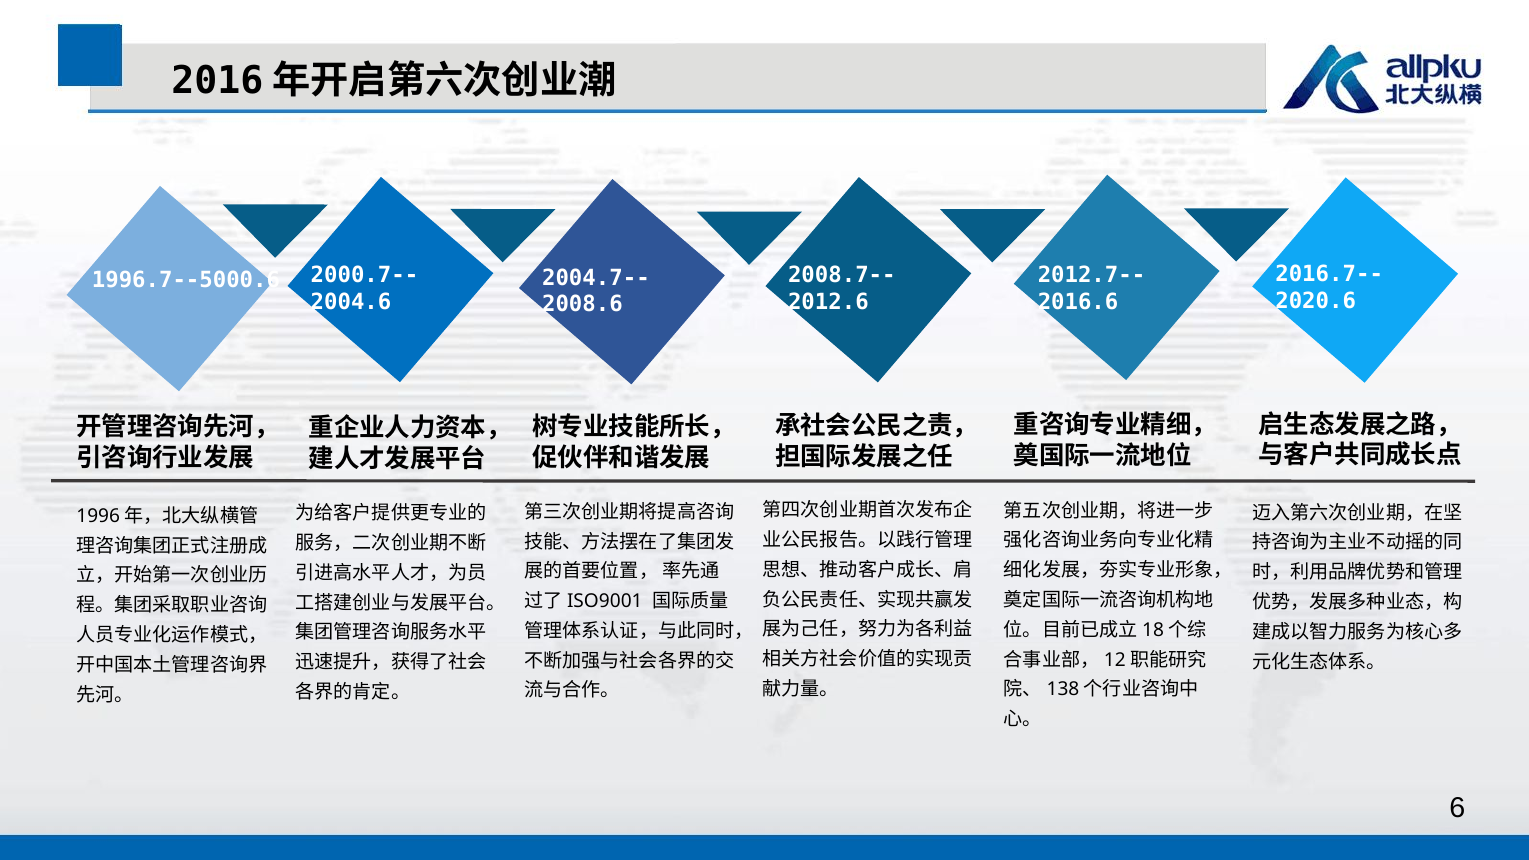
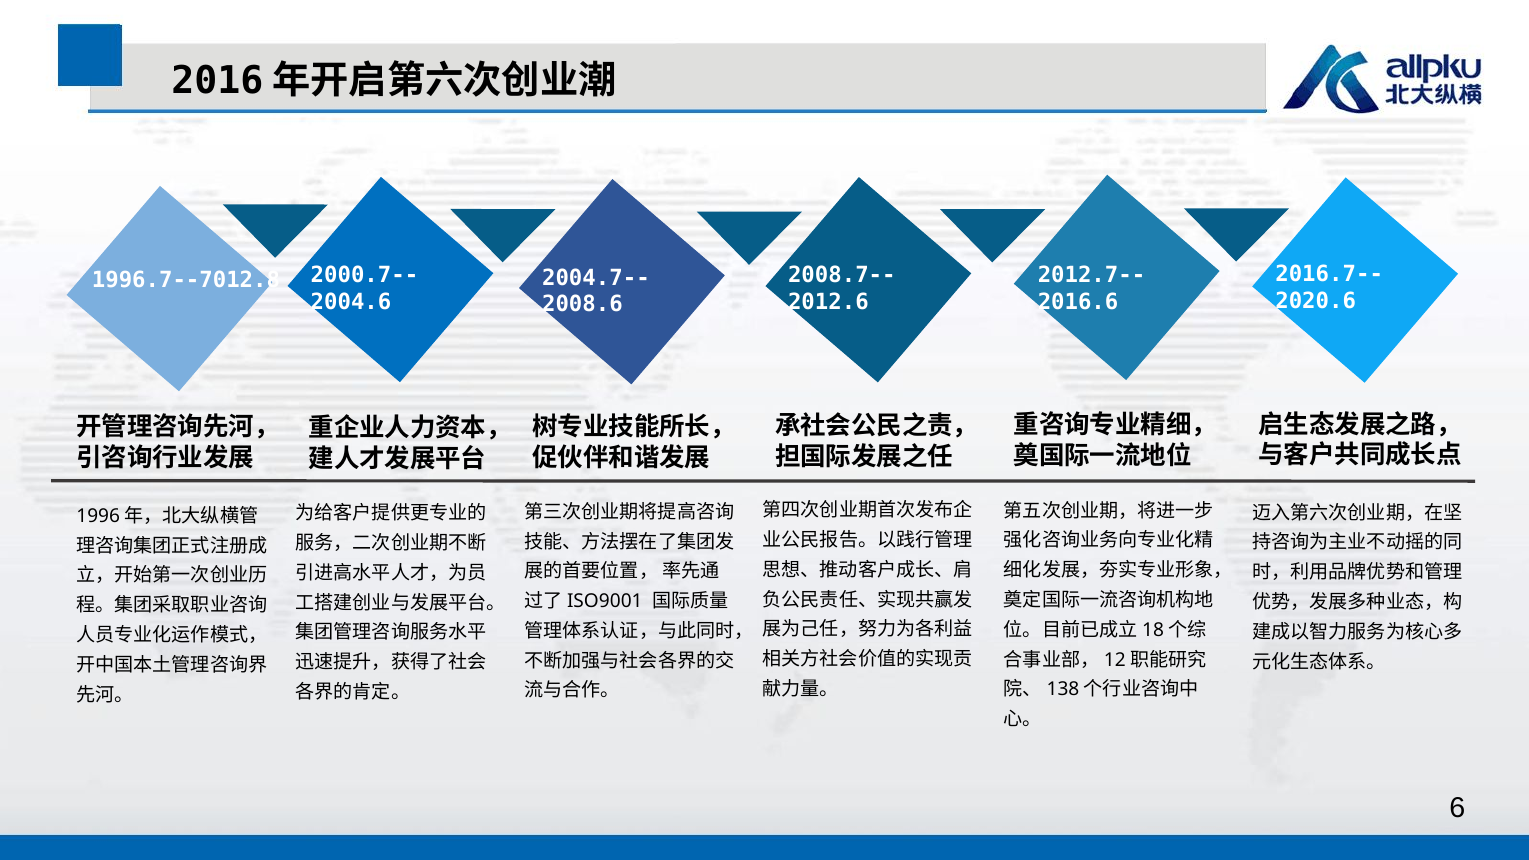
1996.7--5000.6: 1996.7--5000.6 -> 1996.7--7012.8 (186, 280)
